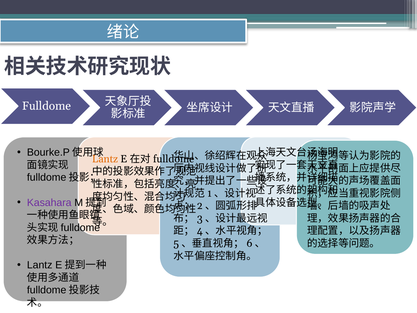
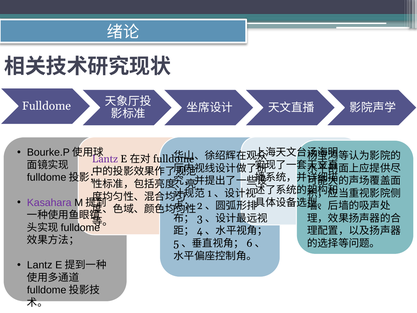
Lantz colour: orange -> purple (105, 159)
